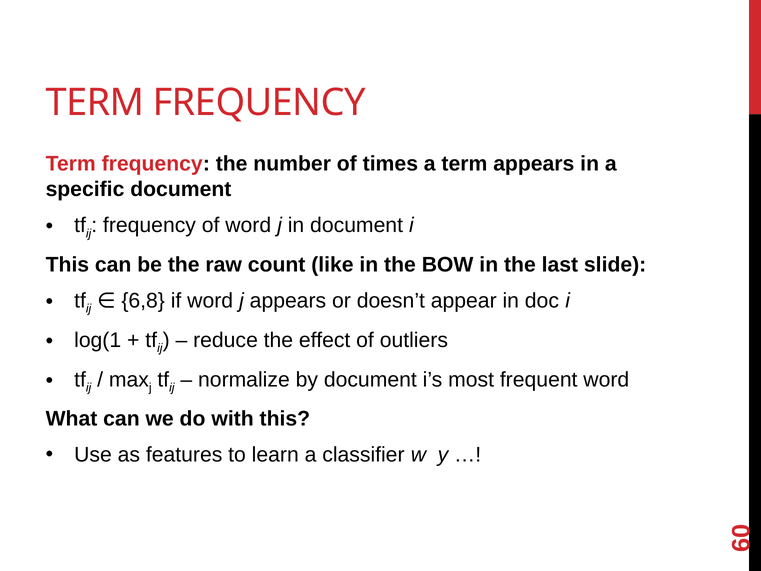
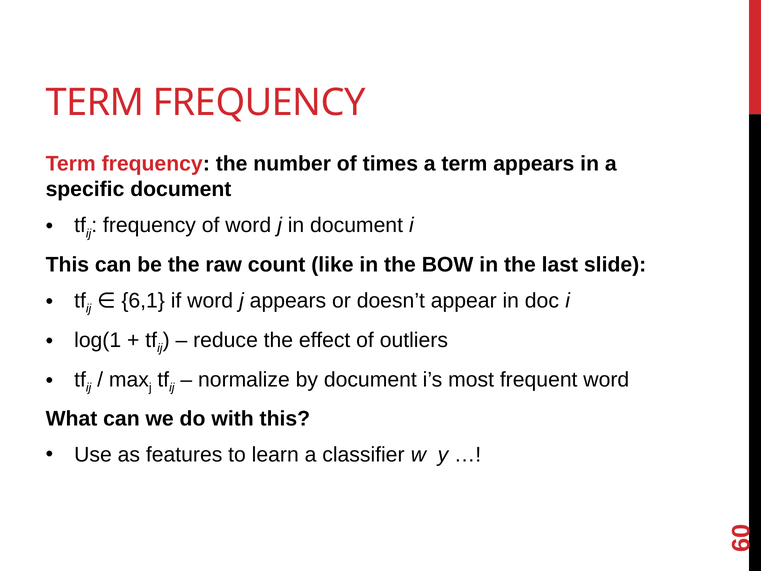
6,8: 6,8 -> 6,1 (143, 301)
